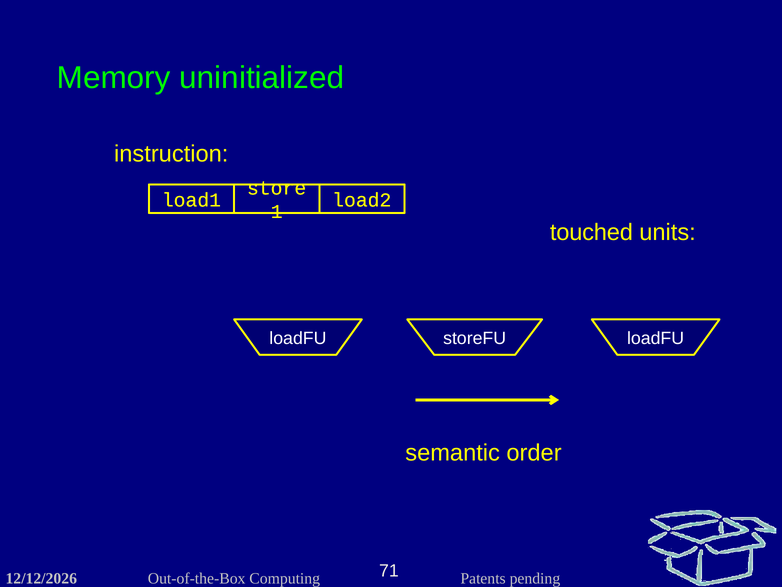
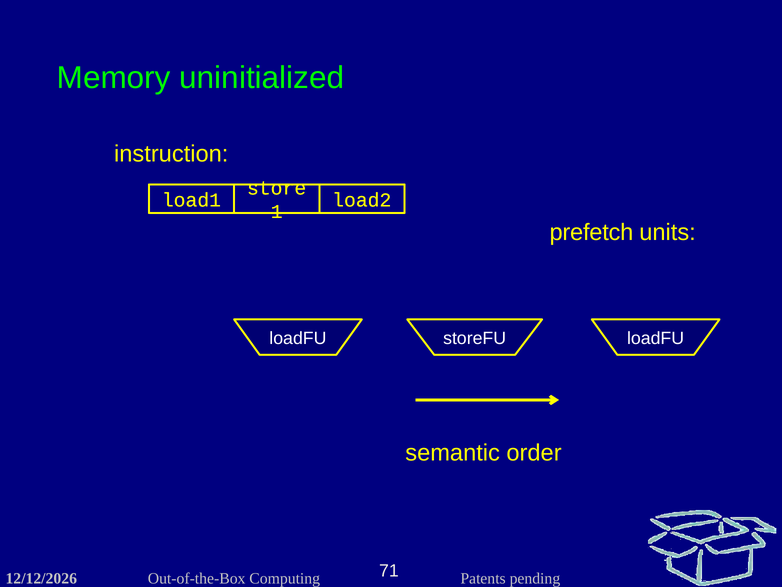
touched: touched -> prefetch (591, 232)
